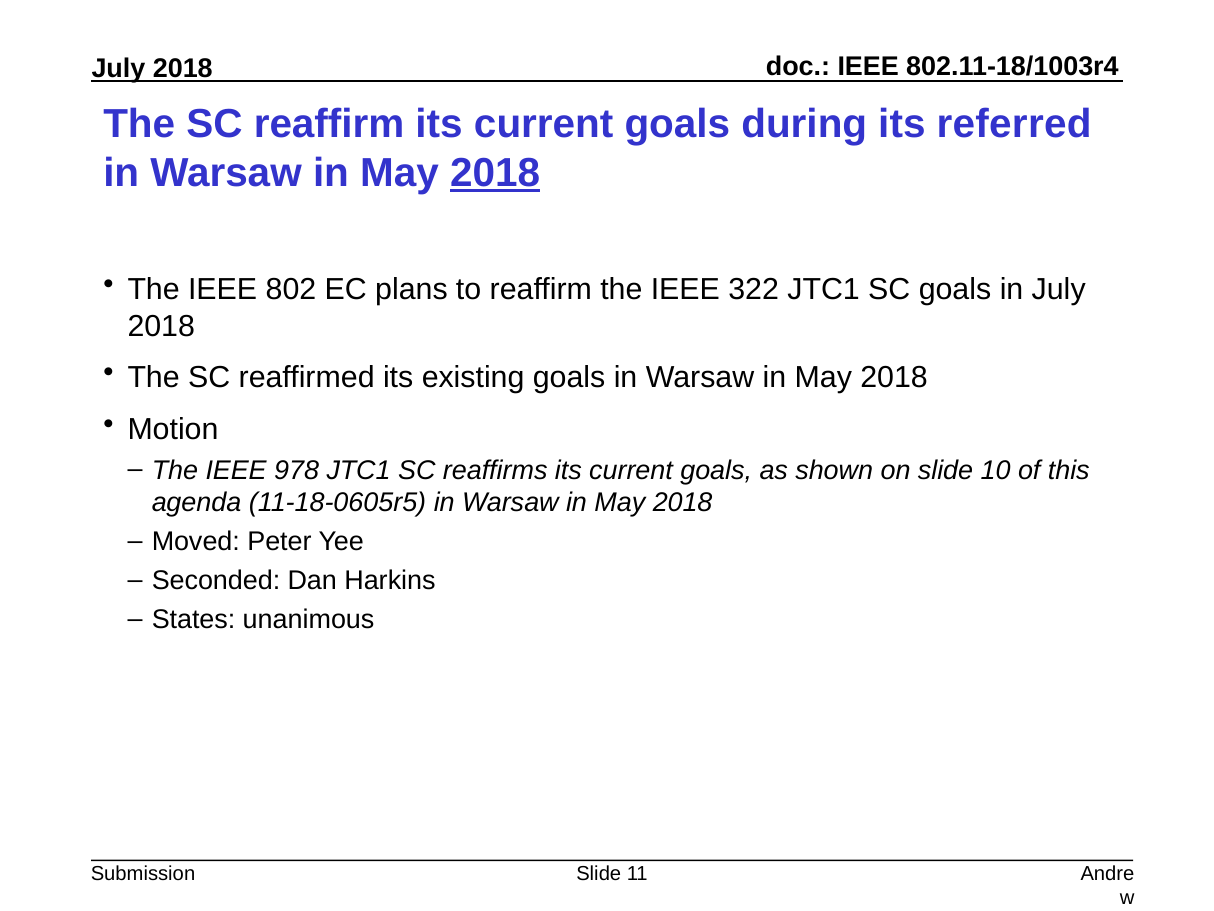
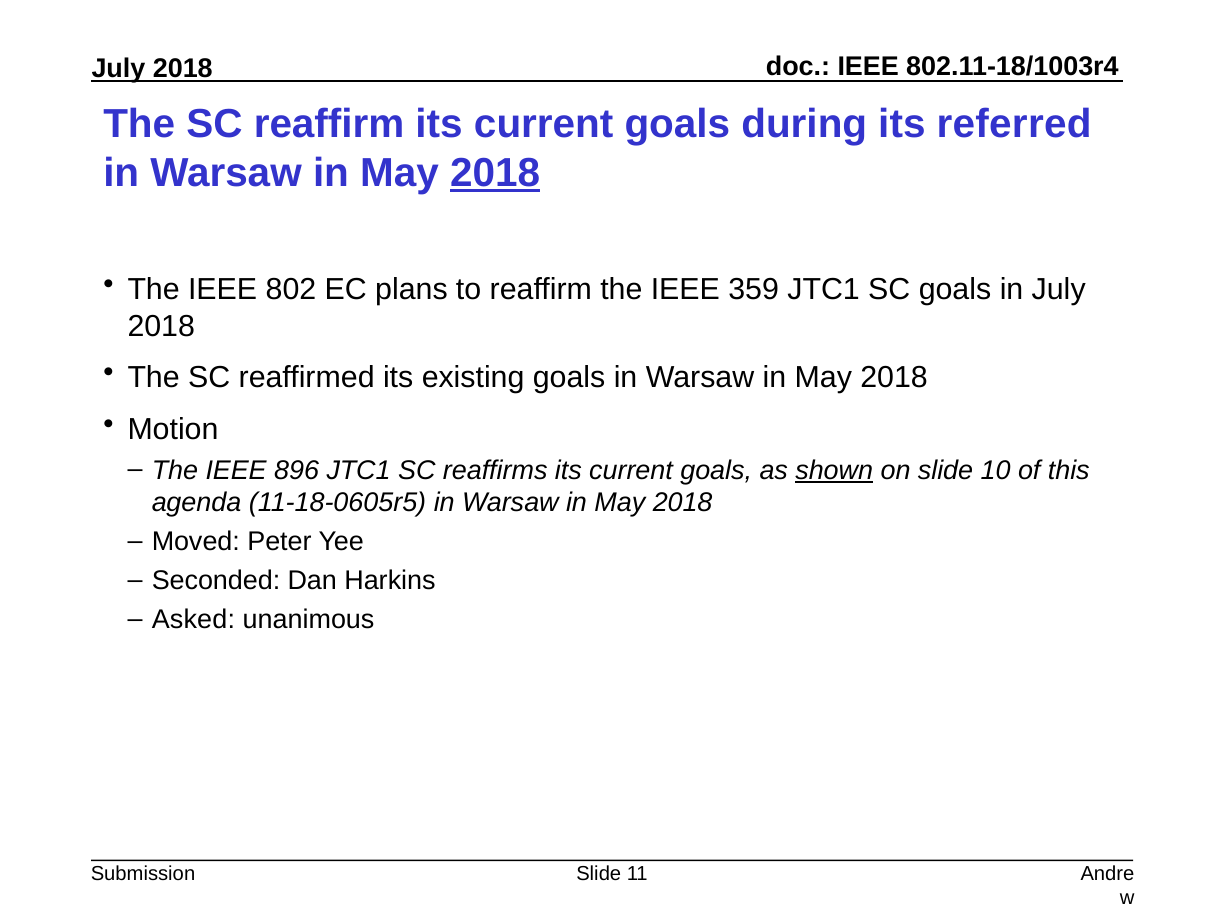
322: 322 -> 359 (754, 289)
978: 978 -> 896 (297, 470)
shown underline: none -> present (834, 470)
States: States -> Asked (193, 620)
